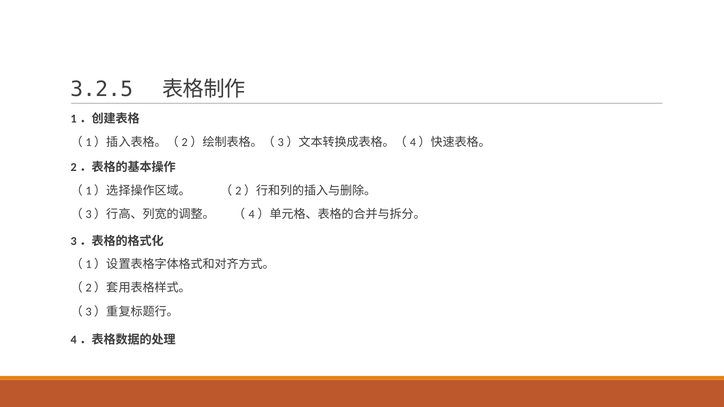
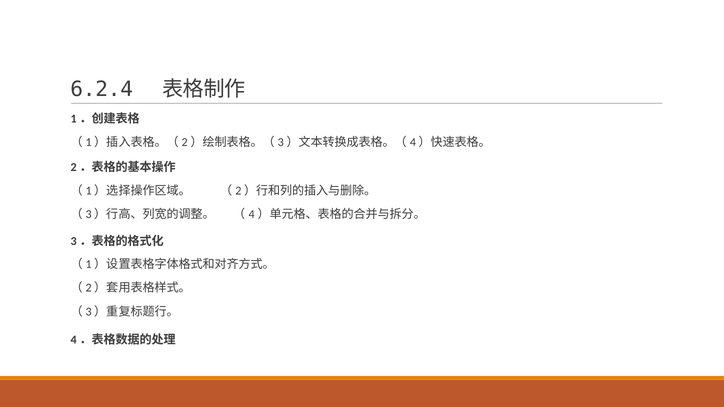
3.2.5: 3.2.5 -> 6.2.4 (102, 89)
